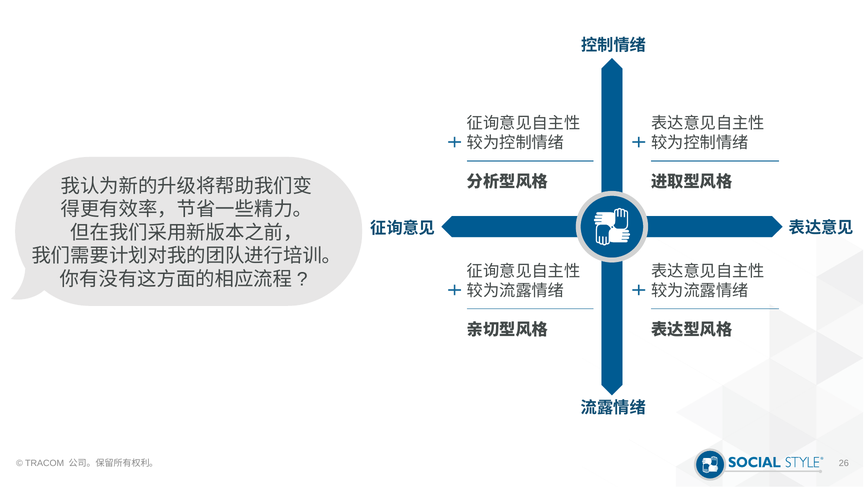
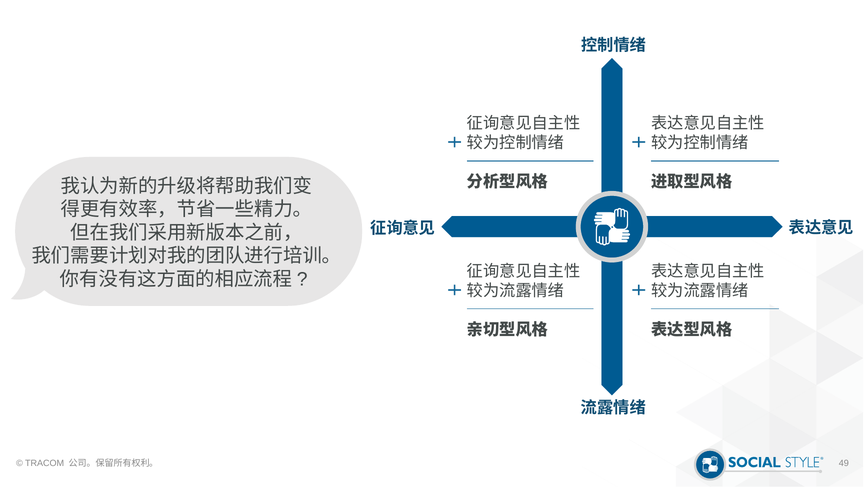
26: 26 -> 49 (844, 463)
